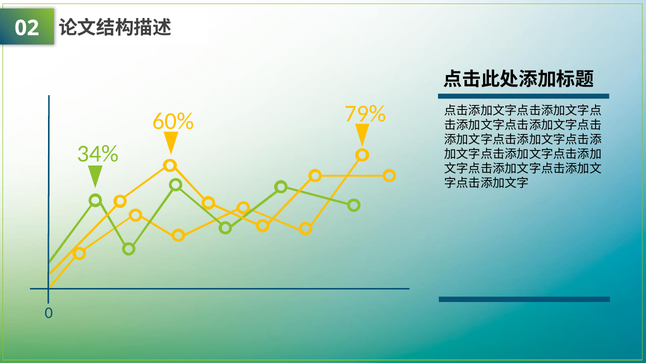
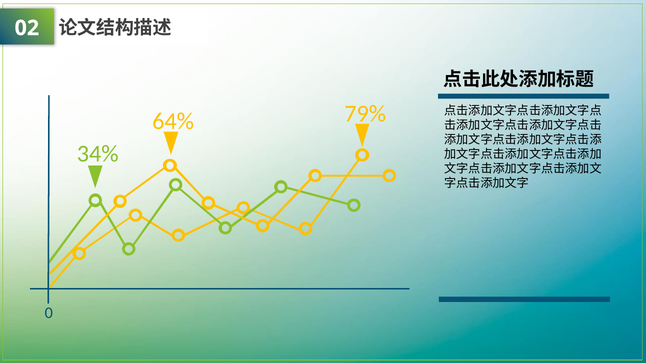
60%: 60% -> 64% (173, 121)
